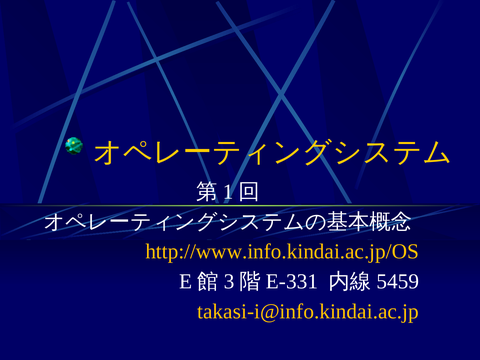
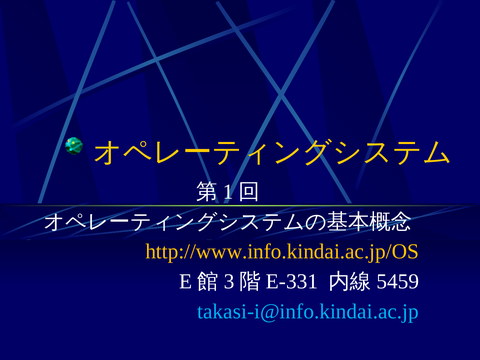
takasi-i@info.kindai.ac.jp colour: yellow -> light blue (308, 311)
